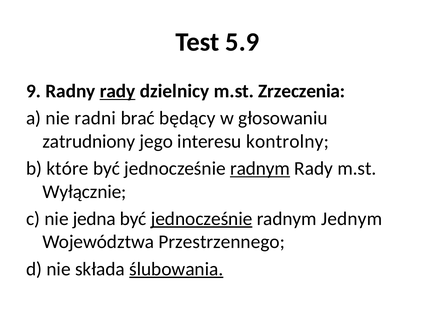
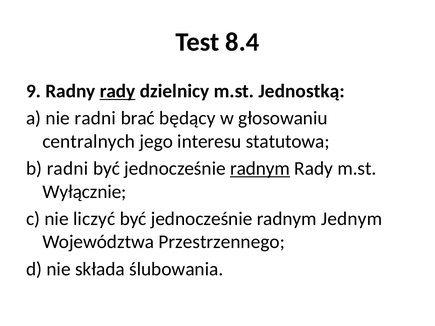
5.9: 5.9 -> 8.4 (242, 42)
Zrzeczenia: Zrzeczenia -> Jednostką (302, 91)
zatrudniony: zatrudniony -> centralnych (89, 142)
kontrolny: kontrolny -> statutowa (288, 142)
b które: które -> radni (67, 169)
jedna: jedna -> liczyć (94, 219)
jednocześnie underline: present -> none (202, 219)
ślubowania underline: present -> none (176, 269)
